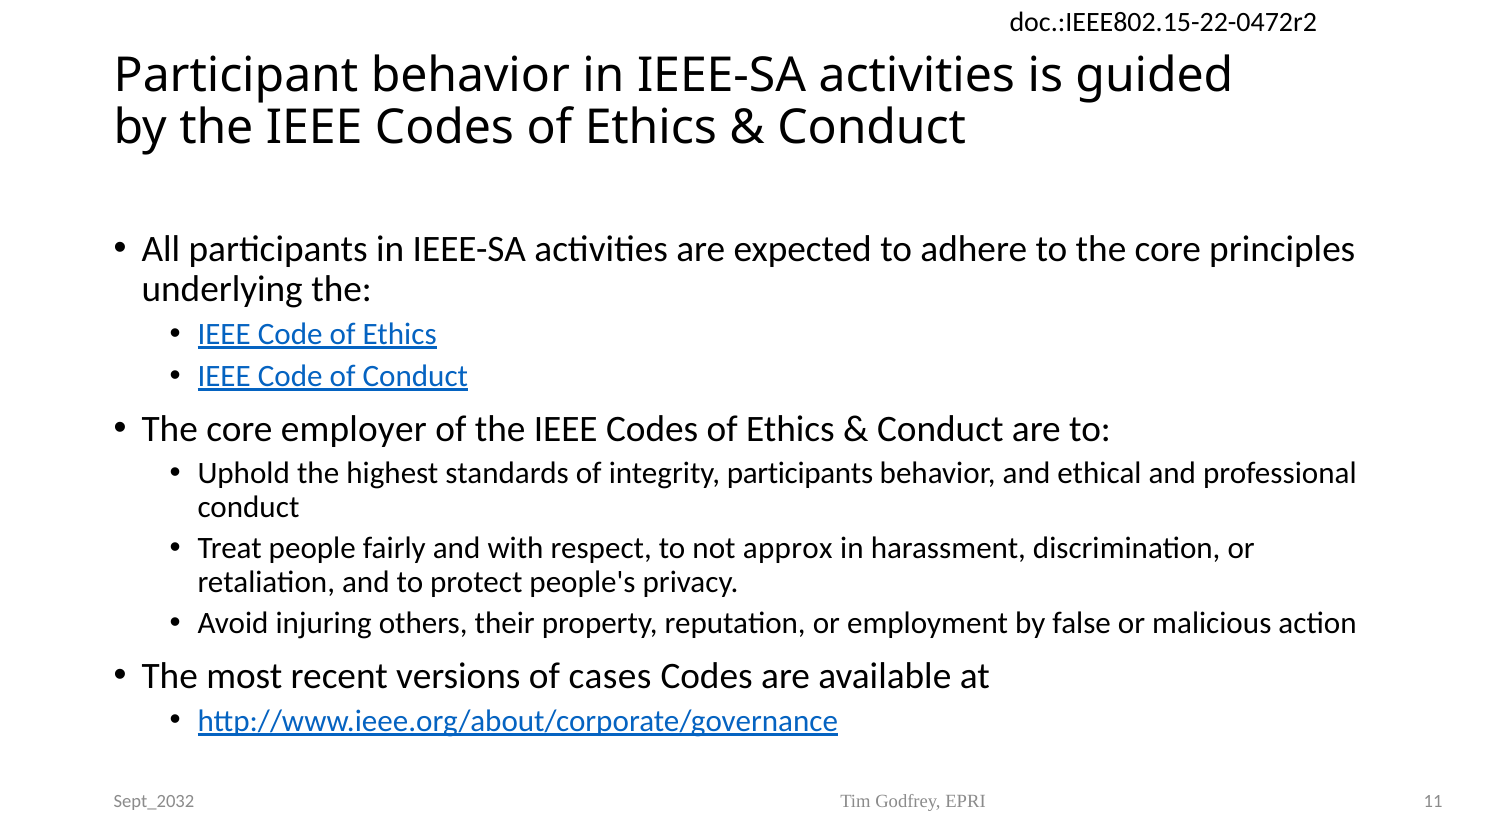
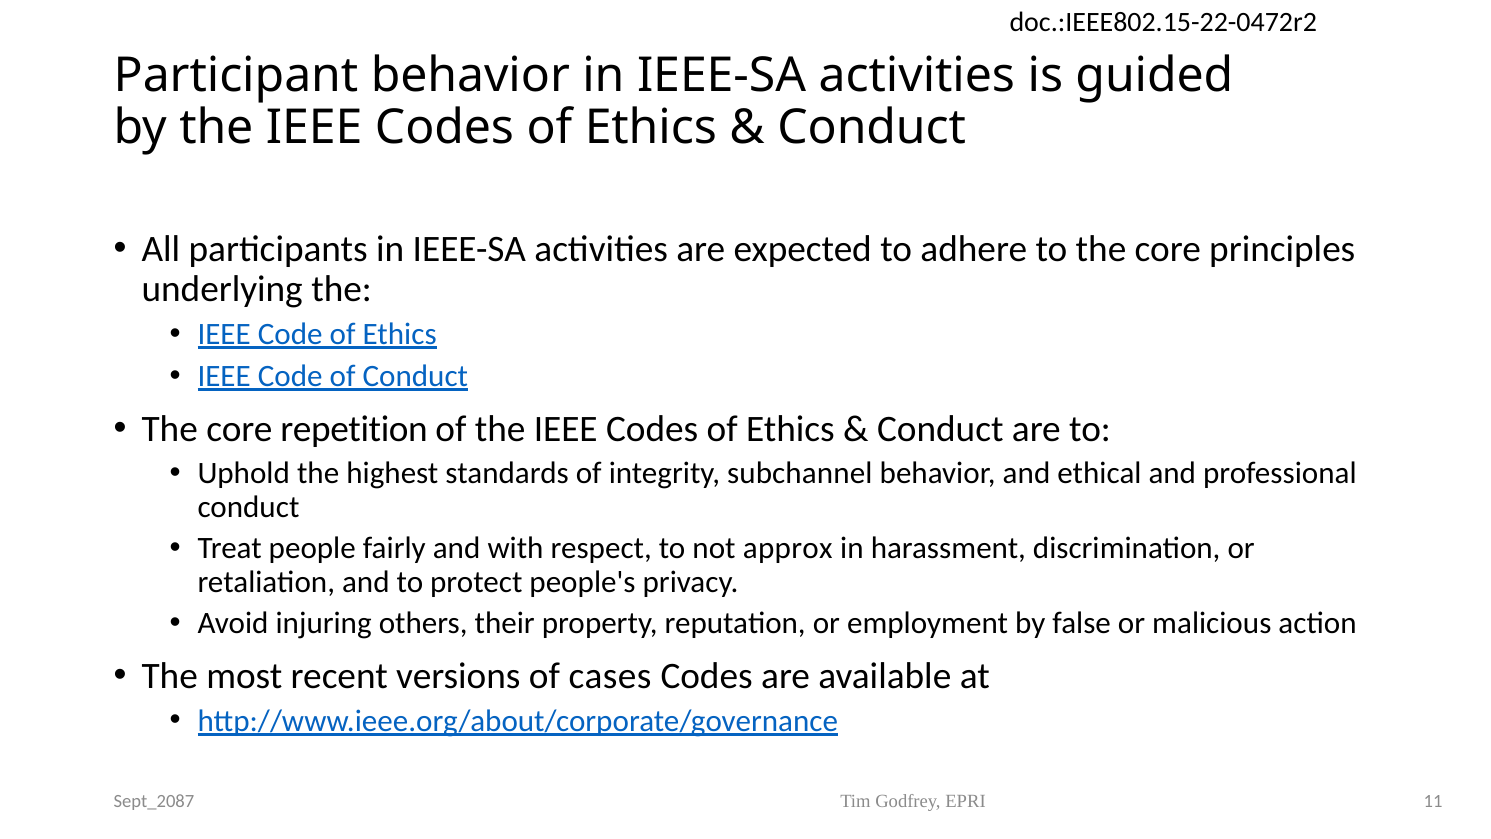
employer: employer -> repetition (354, 429)
integrity participants: participants -> subchannel (800, 473)
Sept_2032: Sept_2032 -> Sept_2087 (154, 801)
